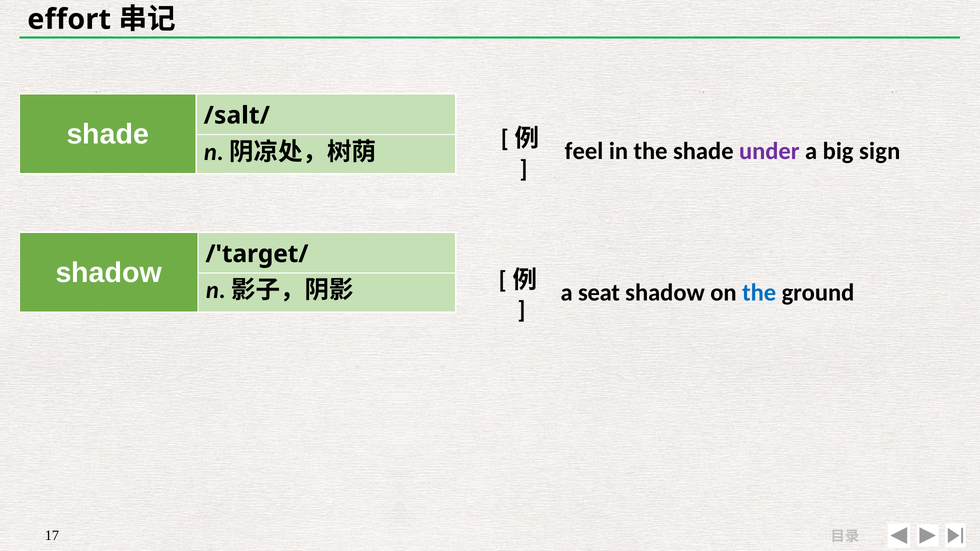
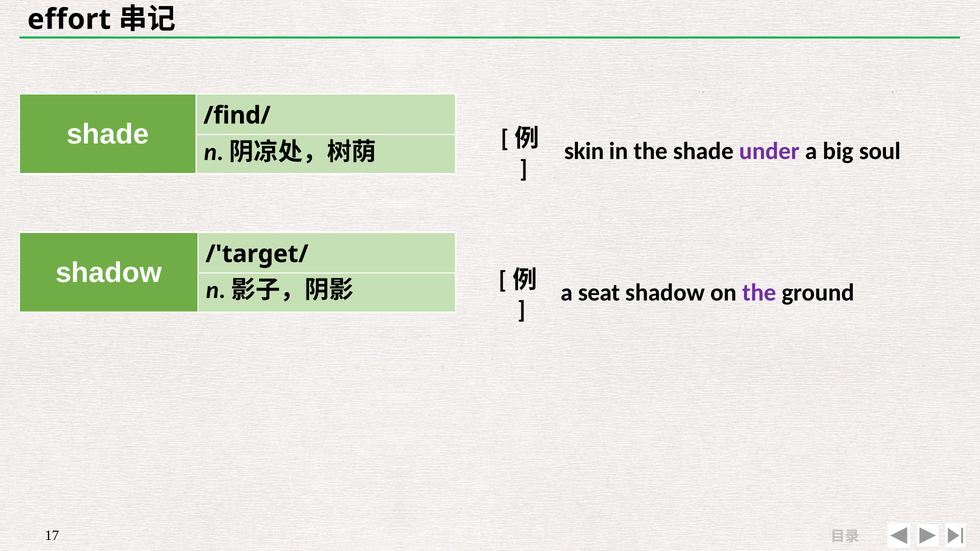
/salt/: /salt/ -> /find/ (237, 116)
feel: feel -> skin (584, 151)
sign: sign -> soul (880, 151)
the colour: blue -> purple (759, 293)
